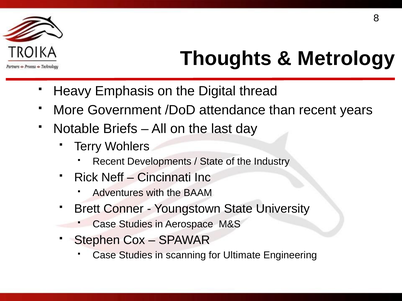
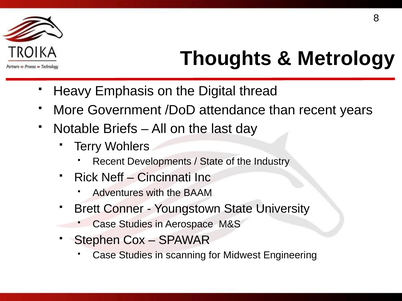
Ultimate: Ultimate -> Midwest (242, 256)
